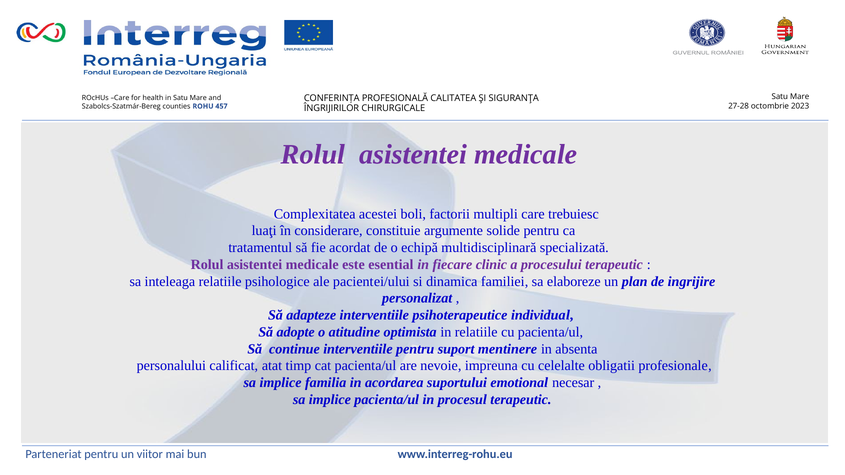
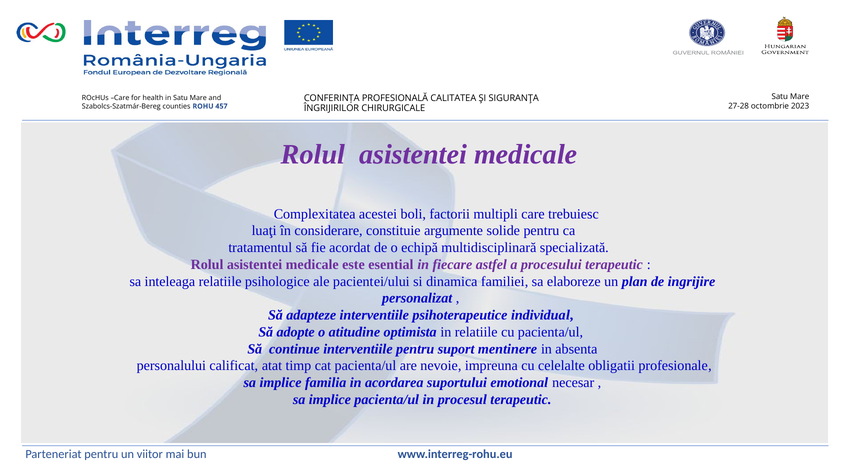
clinic: clinic -> astfel (491, 265)
